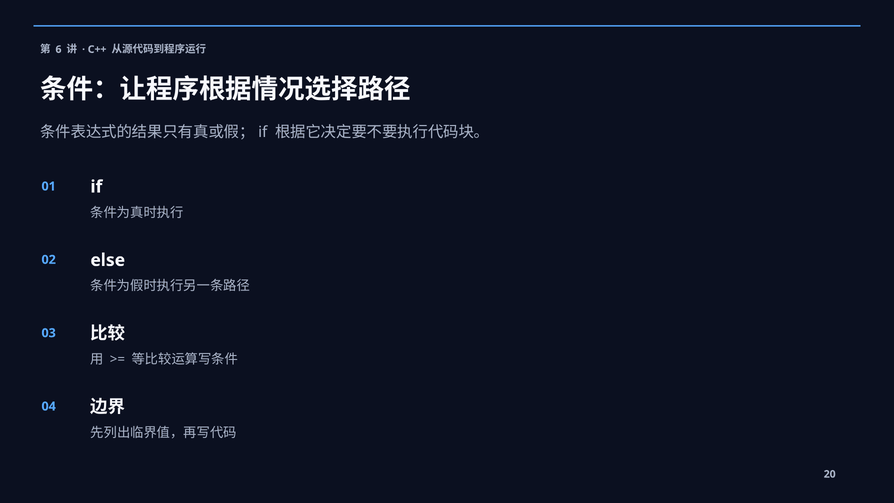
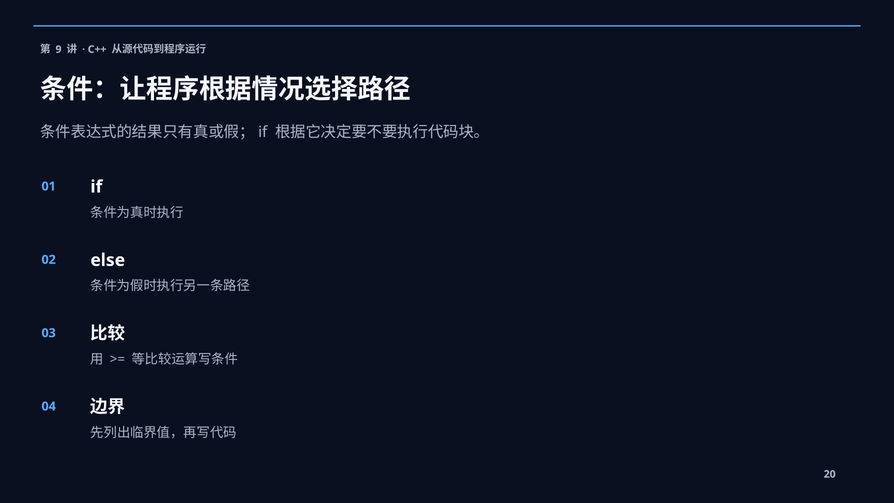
6: 6 -> 9 (58, 49)
